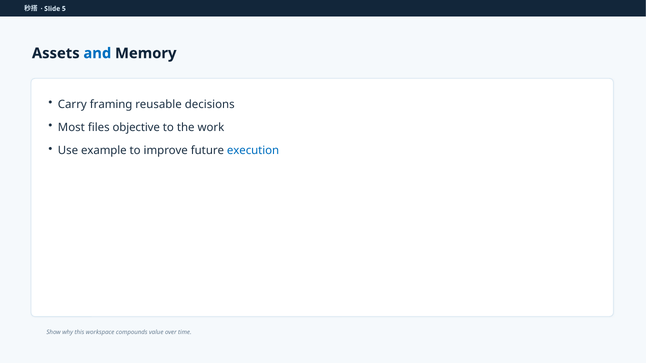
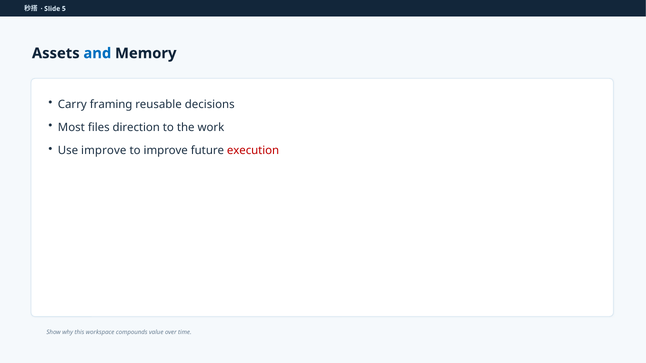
objective: objective -> direction (136, 128)
Use example: example -> improve (104, 151)
execution colour: blue -> red (253, 151)
